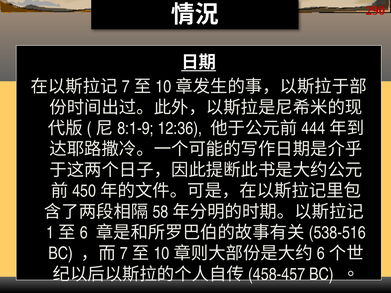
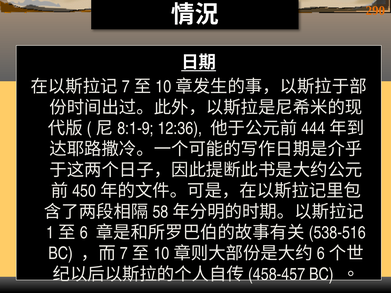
290 colour: red -> orange (375, 11)
